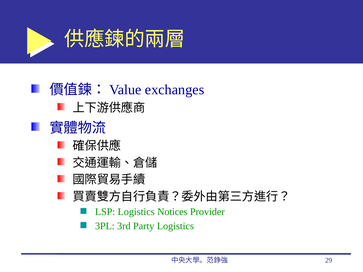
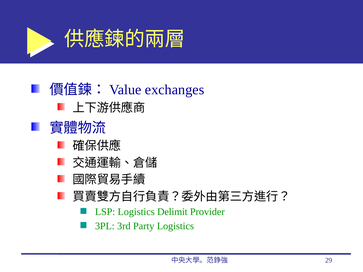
Notices: Notices -> Delimit (172, 212)
